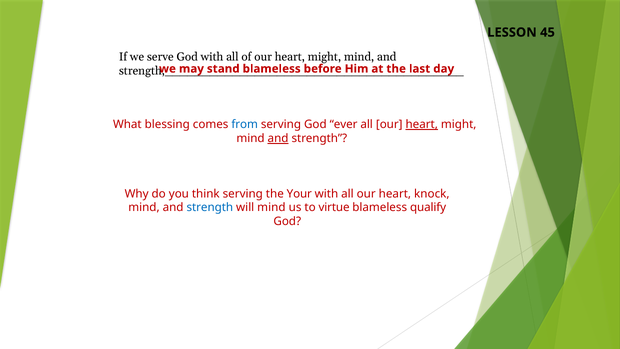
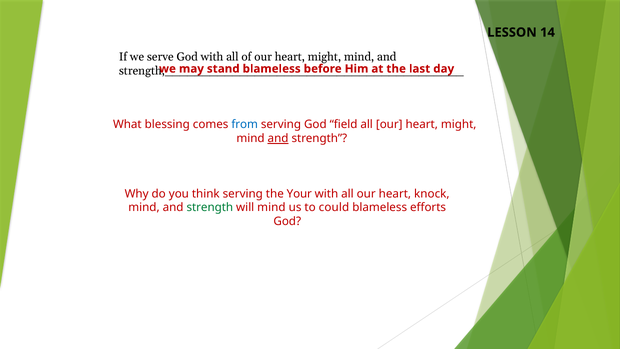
45: 45 -> 14 (547, 32)
ever: ever -> field (344, 124)
heart underline: present -> none (422, 124)
strength colour: blue -> green (210, 207)
virtue: virtue -> could (334, 207)
qualify: qualify -> efforts (428, 207)
